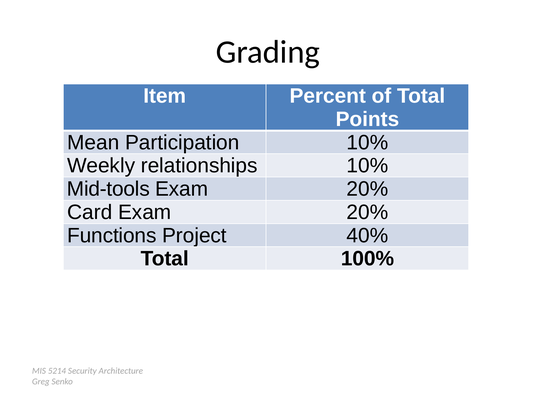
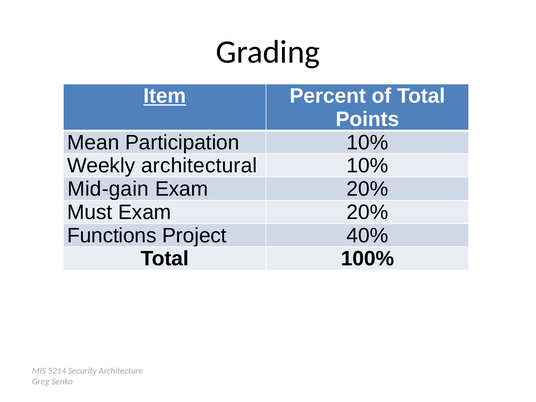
Item underline: none -> present (165, 96)
relationships: relationships -> architectural (199, 166)
Mid-tools: Mid-tools -> Mid-gain (108, 189)
Card: Card -> Must (90, 212)
